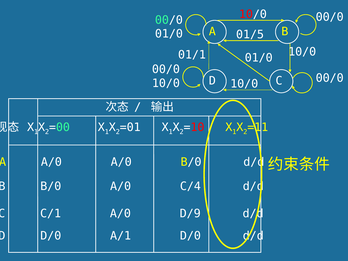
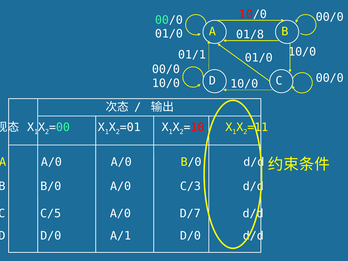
01/5: 01/5 -> 01/8 (250, 34)
C/4: C/4 -> C/3 (190, 186)
C/1: C/1 -> C/5 (51, 213)
D/9: D/9 -> D/7 (190, 213)
